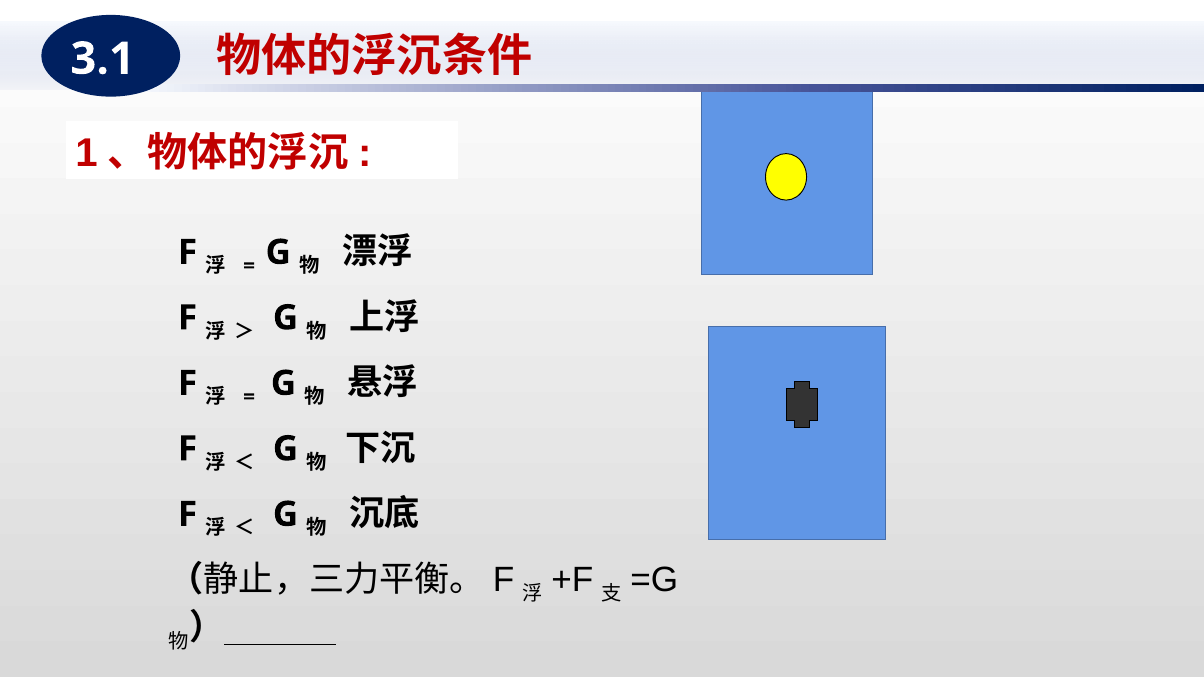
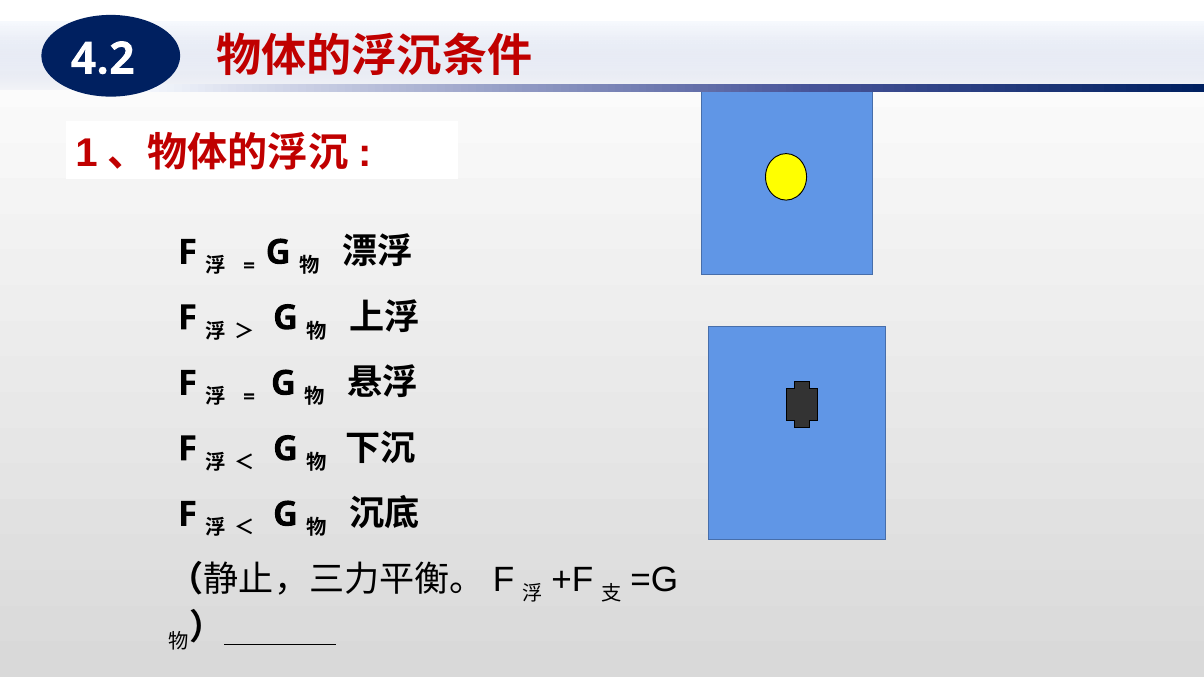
3.1: 3.1 -> 4.2 (103, 59)
